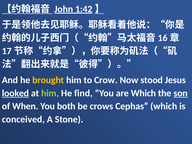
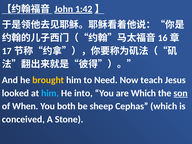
Crow: Crow -> Need (106, 80)
stood: stood -> teach (152, 80)
looked underline: present -> none (15, 93)
him colour: light green -> light blue (50, 93)
find: find -> into (83, 93)
crows: crows -> sheep (101, 106)
